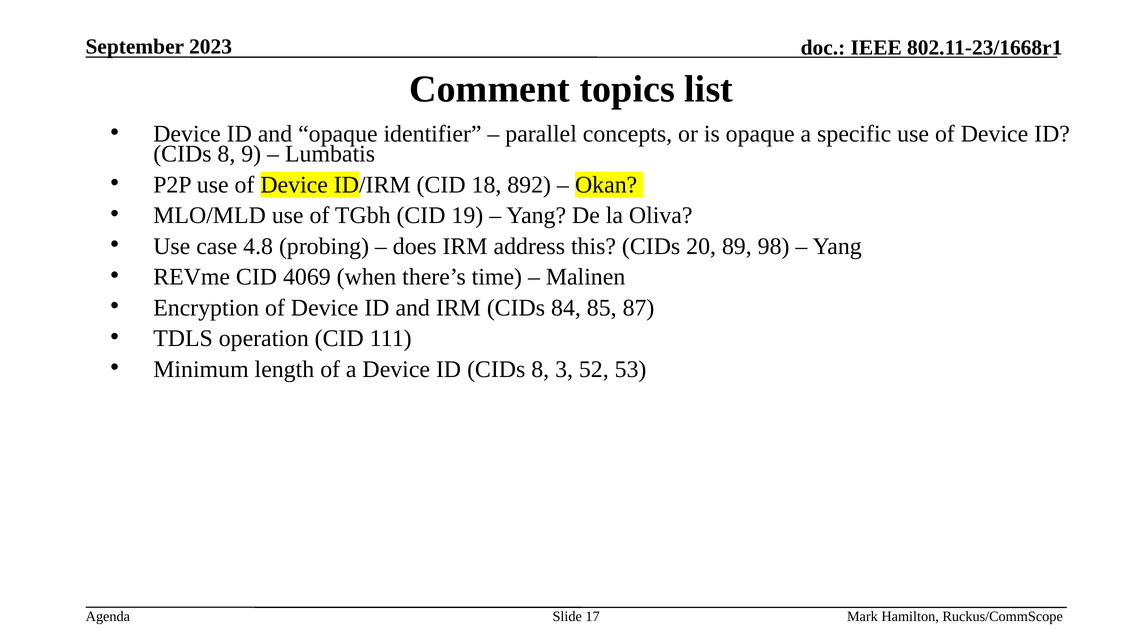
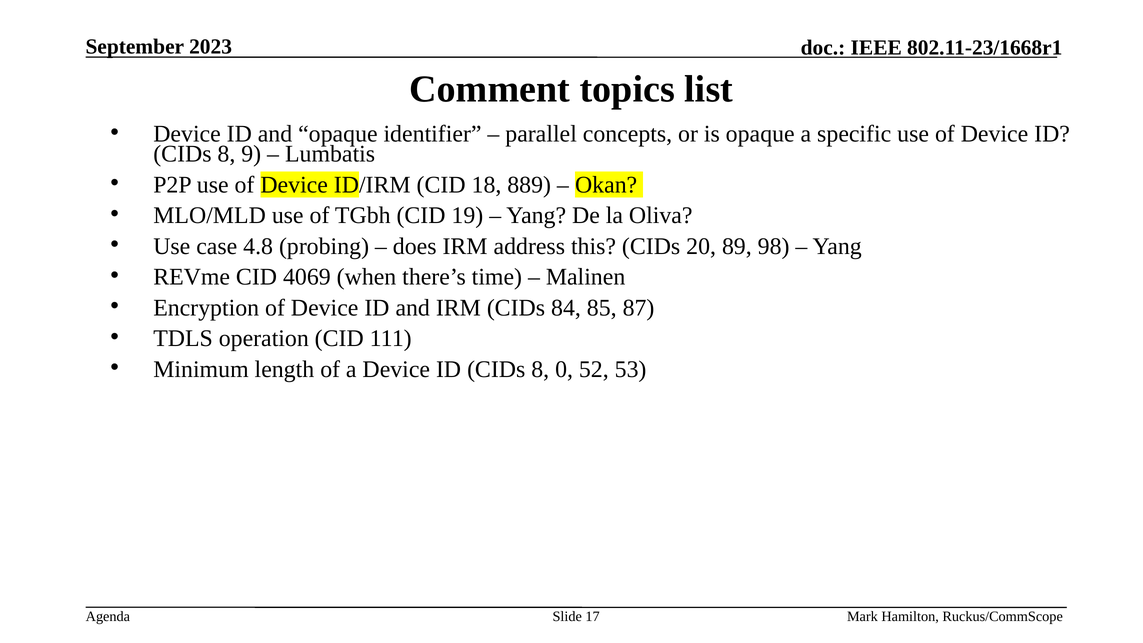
892: 892 -> 889 (529, 185)
3: 3 -> 0 (564, 369)
